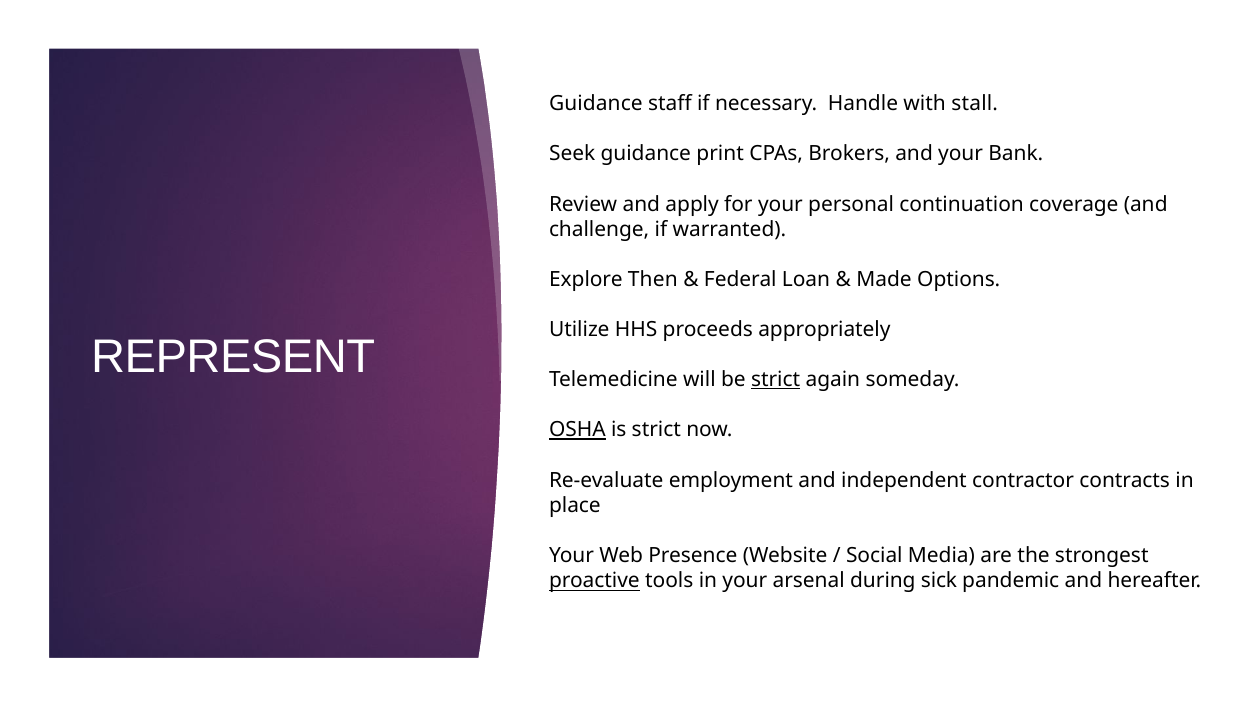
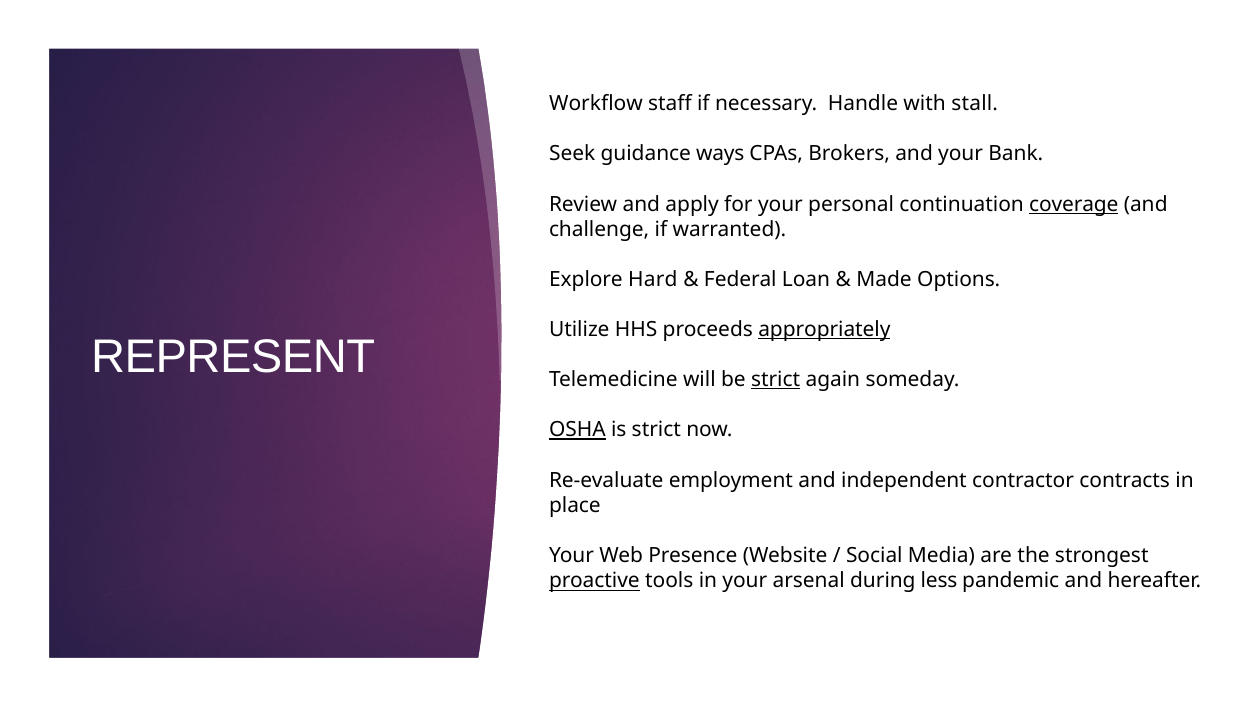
Guidance: Guidance -> Workflow (596, 104)
print: print -> ways (720, 154)
coverage underline: none -> present (1074, 204)
Then: Then -> Hard (653, 279)
appropriately underline: none -> present (824, 330)
sick: sick -> less (939, 581)
